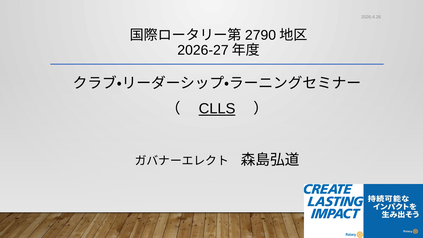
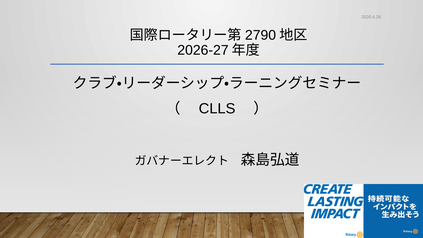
CLLS underline: present -> none (217, 109)
